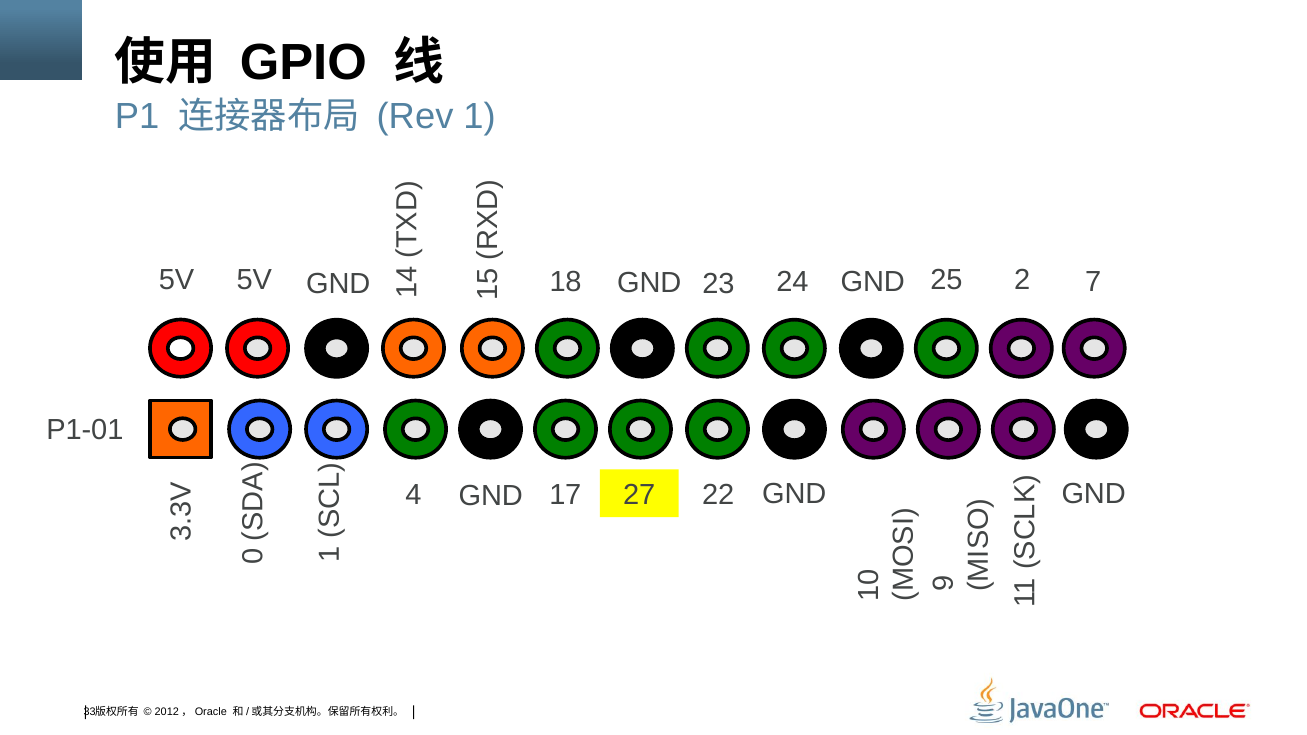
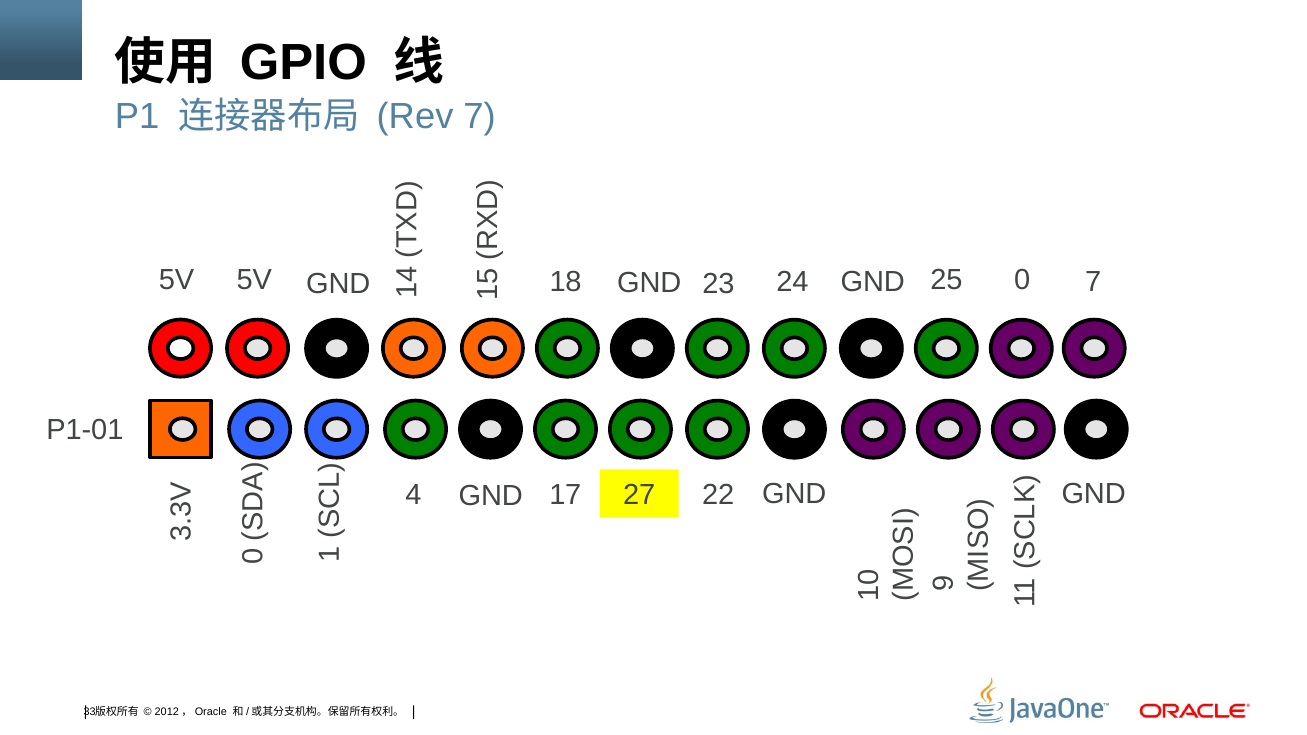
Rev 1: 1 -> 7 (480, 117)
25 2: 2 -> 0 (1022, 280)
